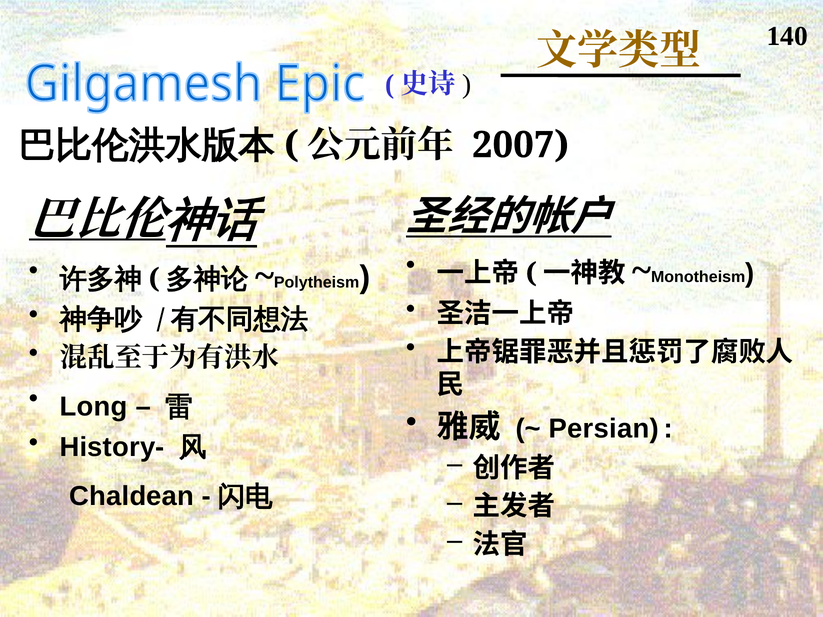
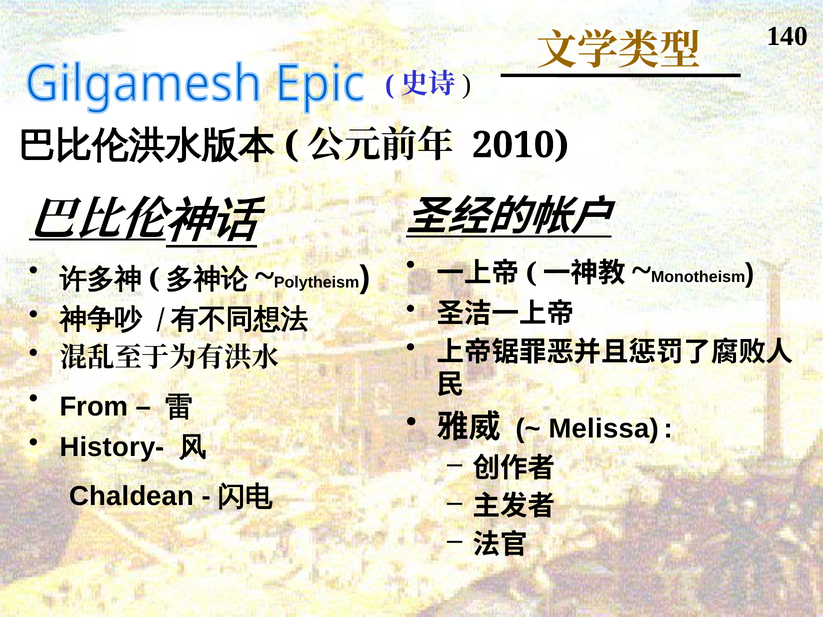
2007: 2007 -> 2010 (520, 145)
Long: Long -> From (94, 407)
Persian: Persian -> Melissa (604, 429)
